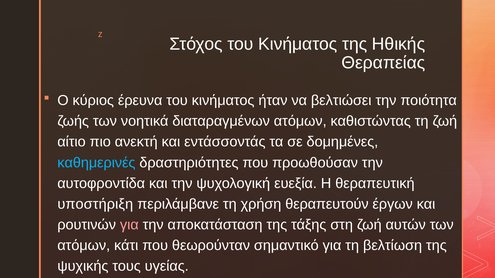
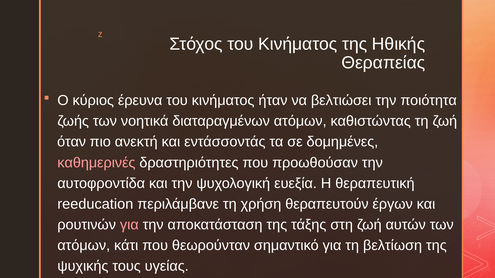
αίτιο: αίτιο -> όταν (72, 142)
καθημερινές colour: light blue -> pink (96, 163)
υποστήριξη: υποστήριξη -> reeducation (95, 204)
